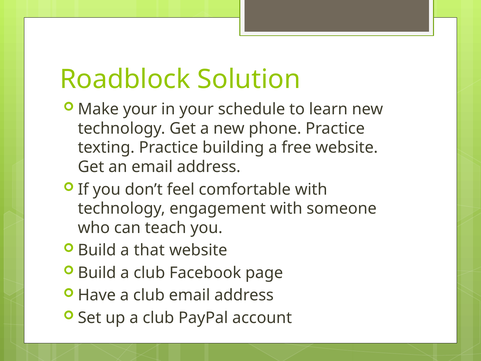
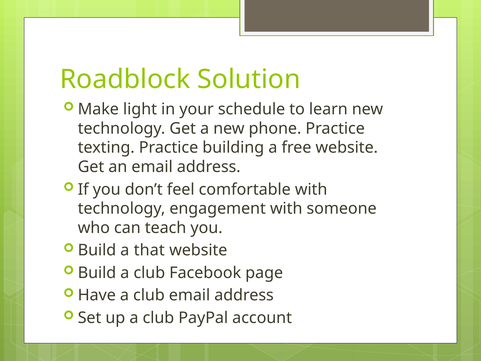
Make your: your -> light (140, 109)
